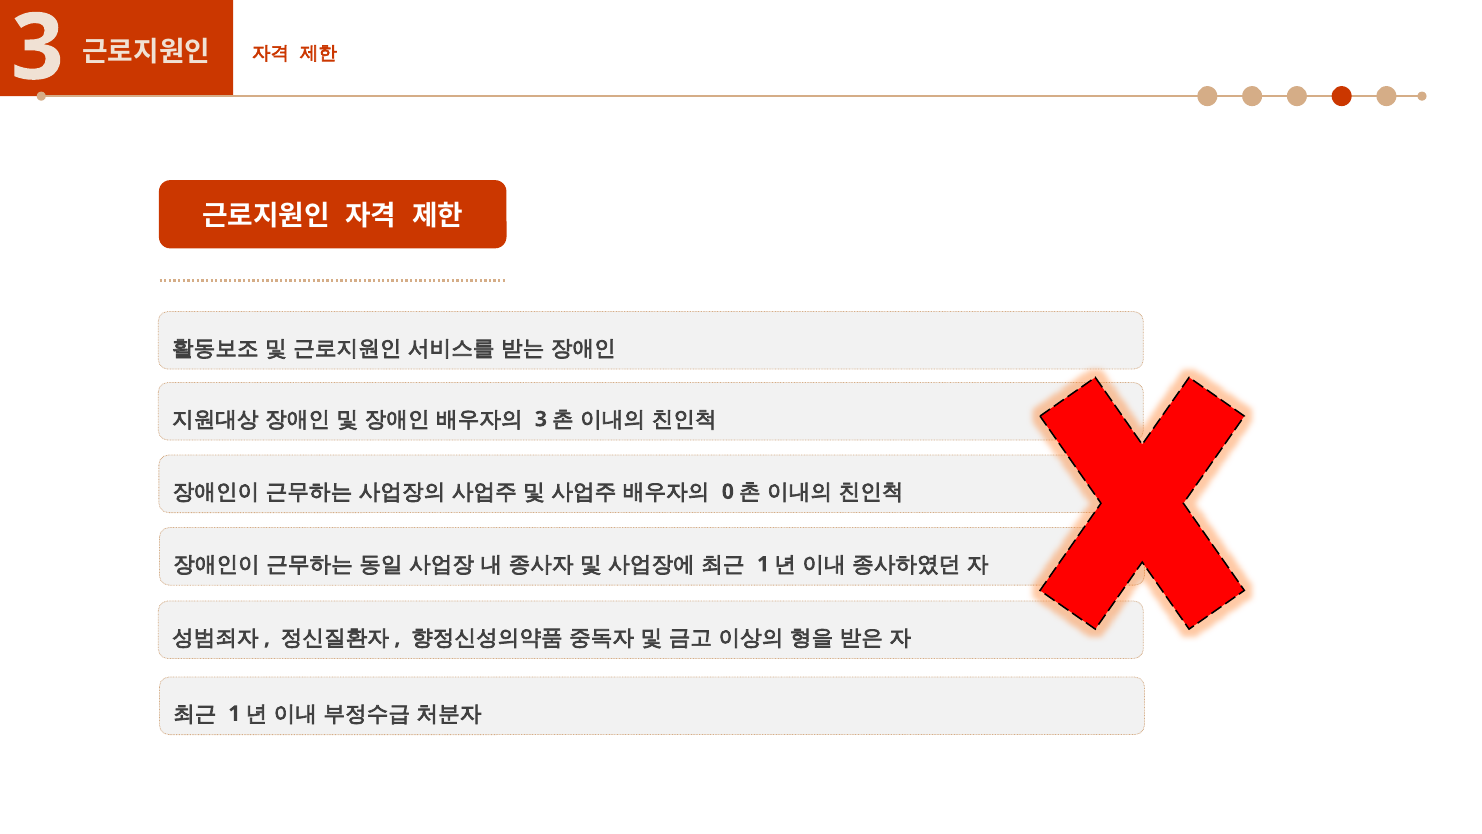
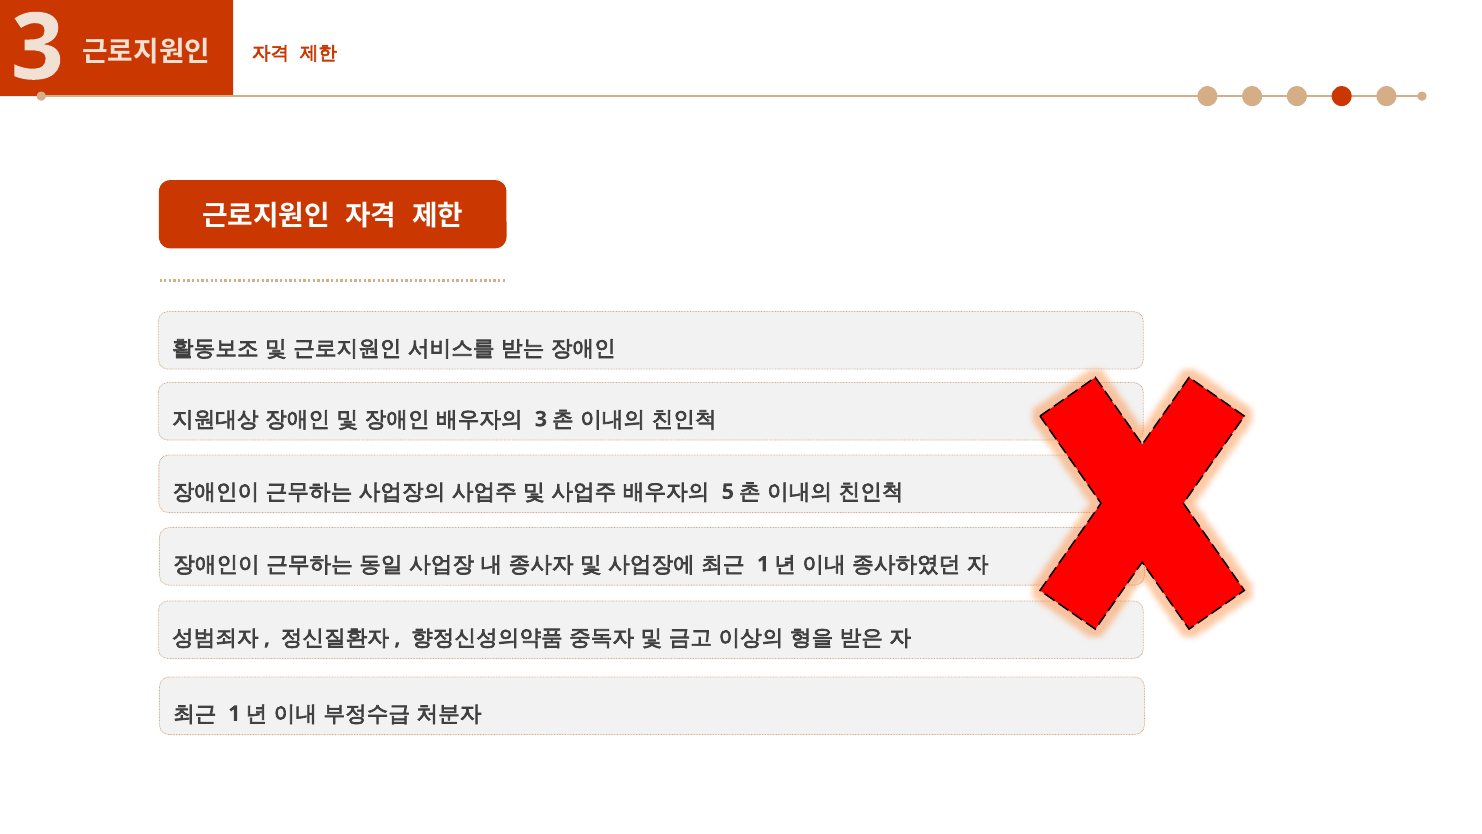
0: 0 -> 5 (728, 492)
